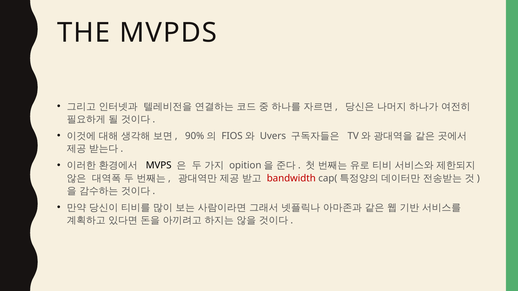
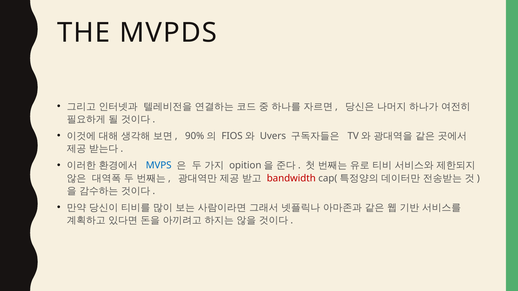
MVPS colour: black -> blue (159, 166)
